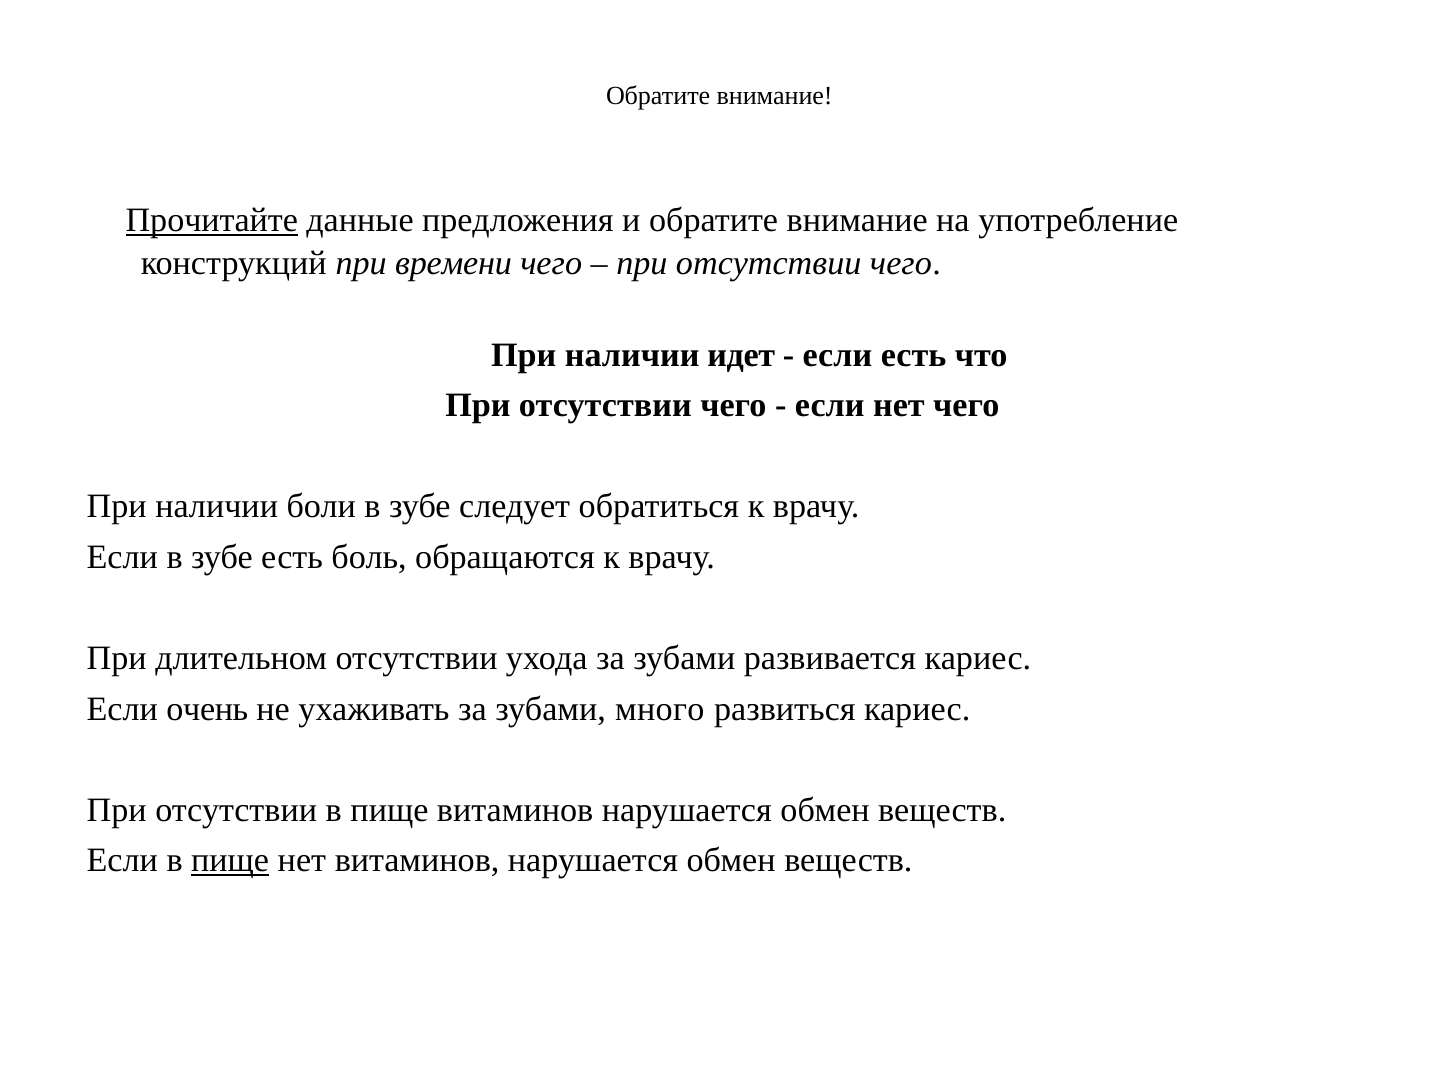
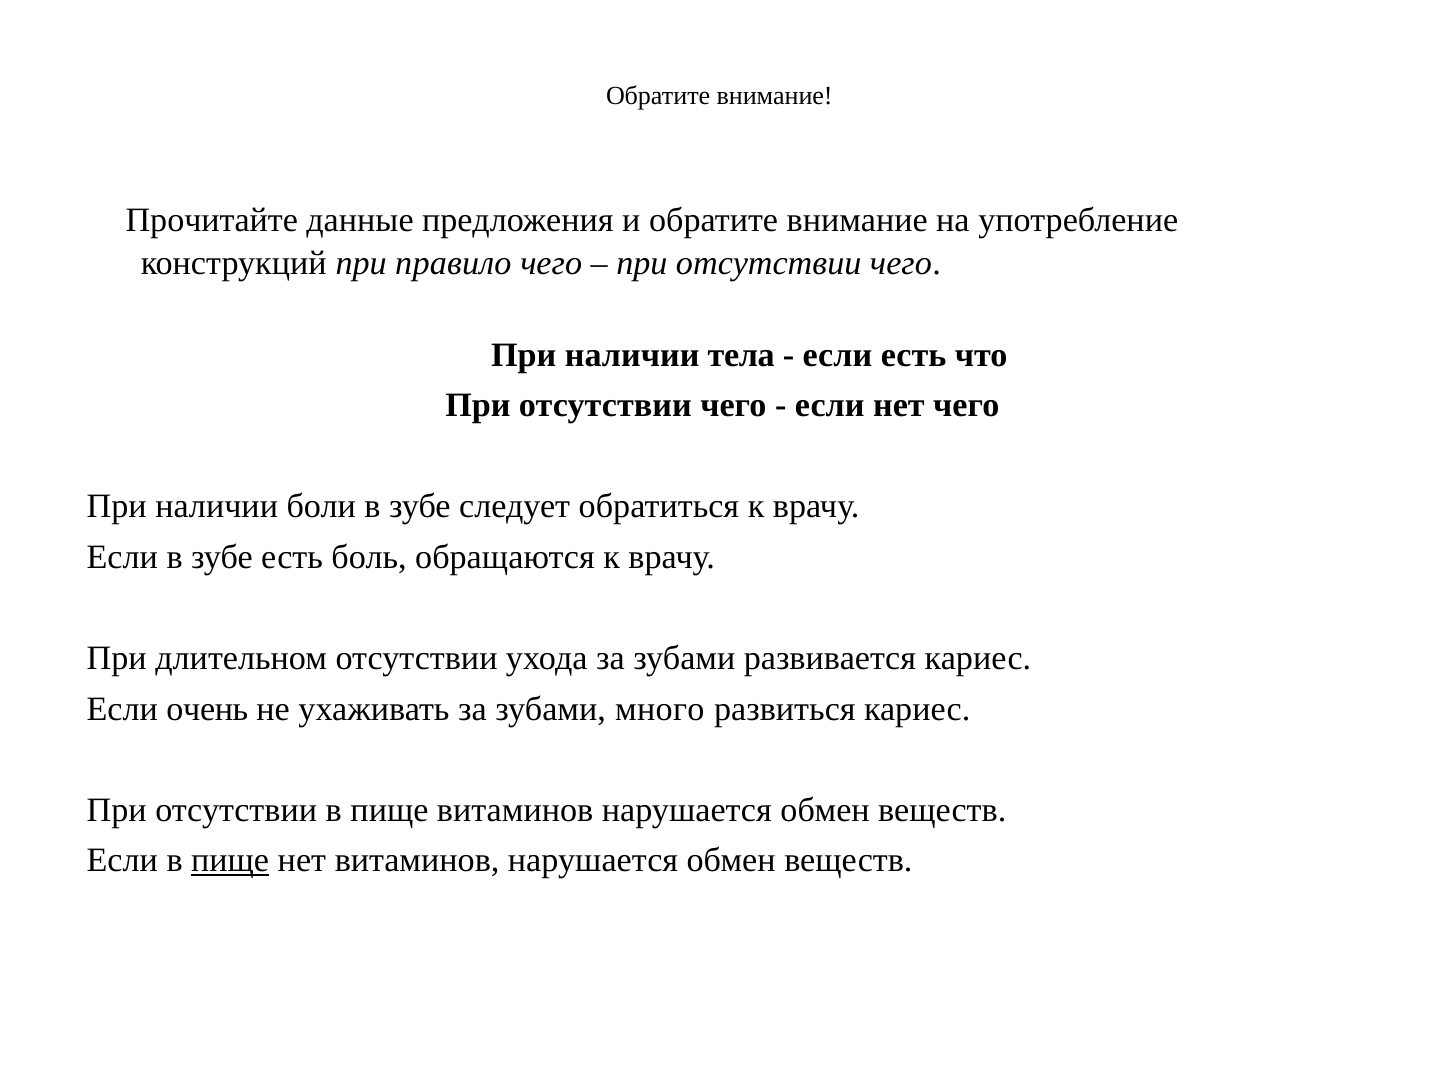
Прочитайте underline: present -> none (212, 220)
времени: времени -> правило (453, 263)
идет: идет -> тела (741, 355)
